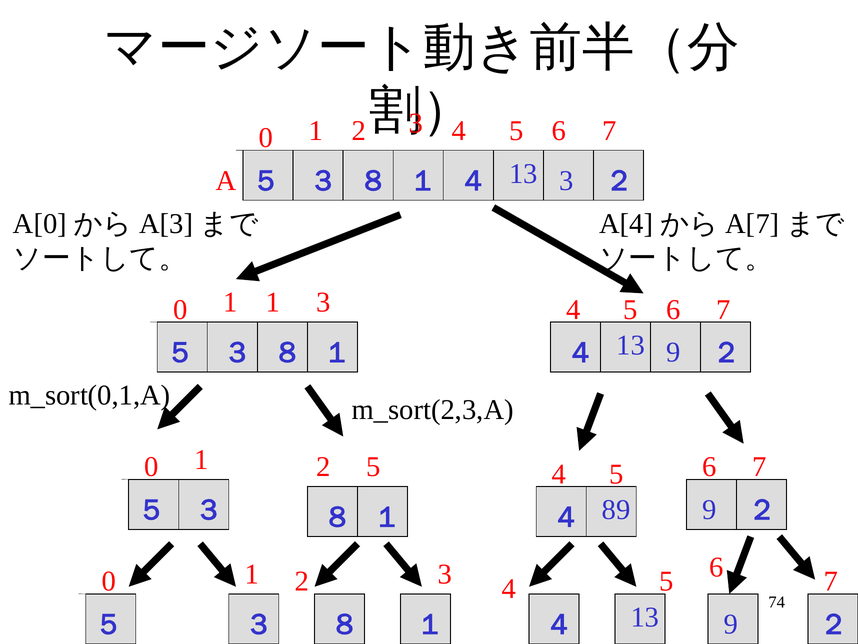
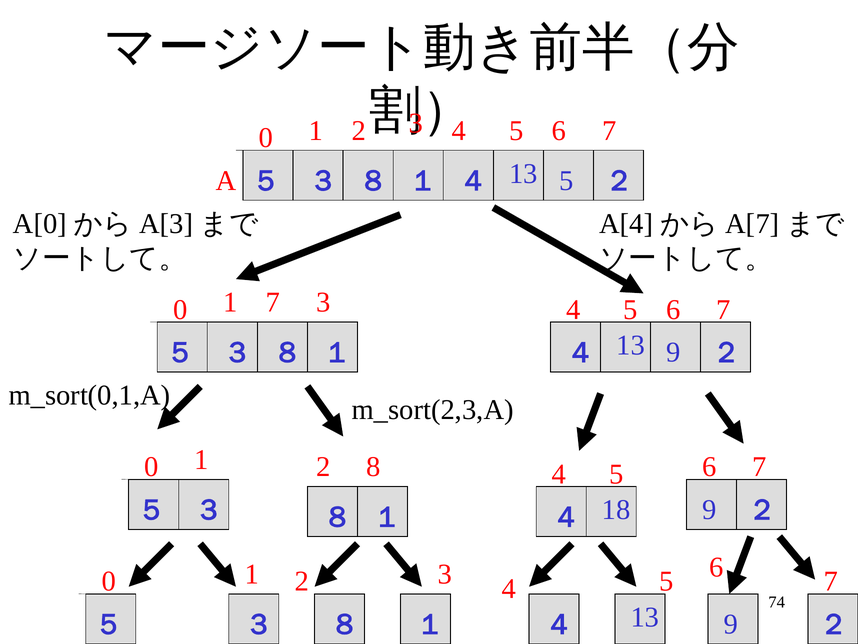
５ ８ 3: 3 -> 5 (566, 181)
1 1: 1 -> 7 (273, 302)
2 5: 5 -> 8 (373, 467)
89: 89 -> 18 (616, 510)
